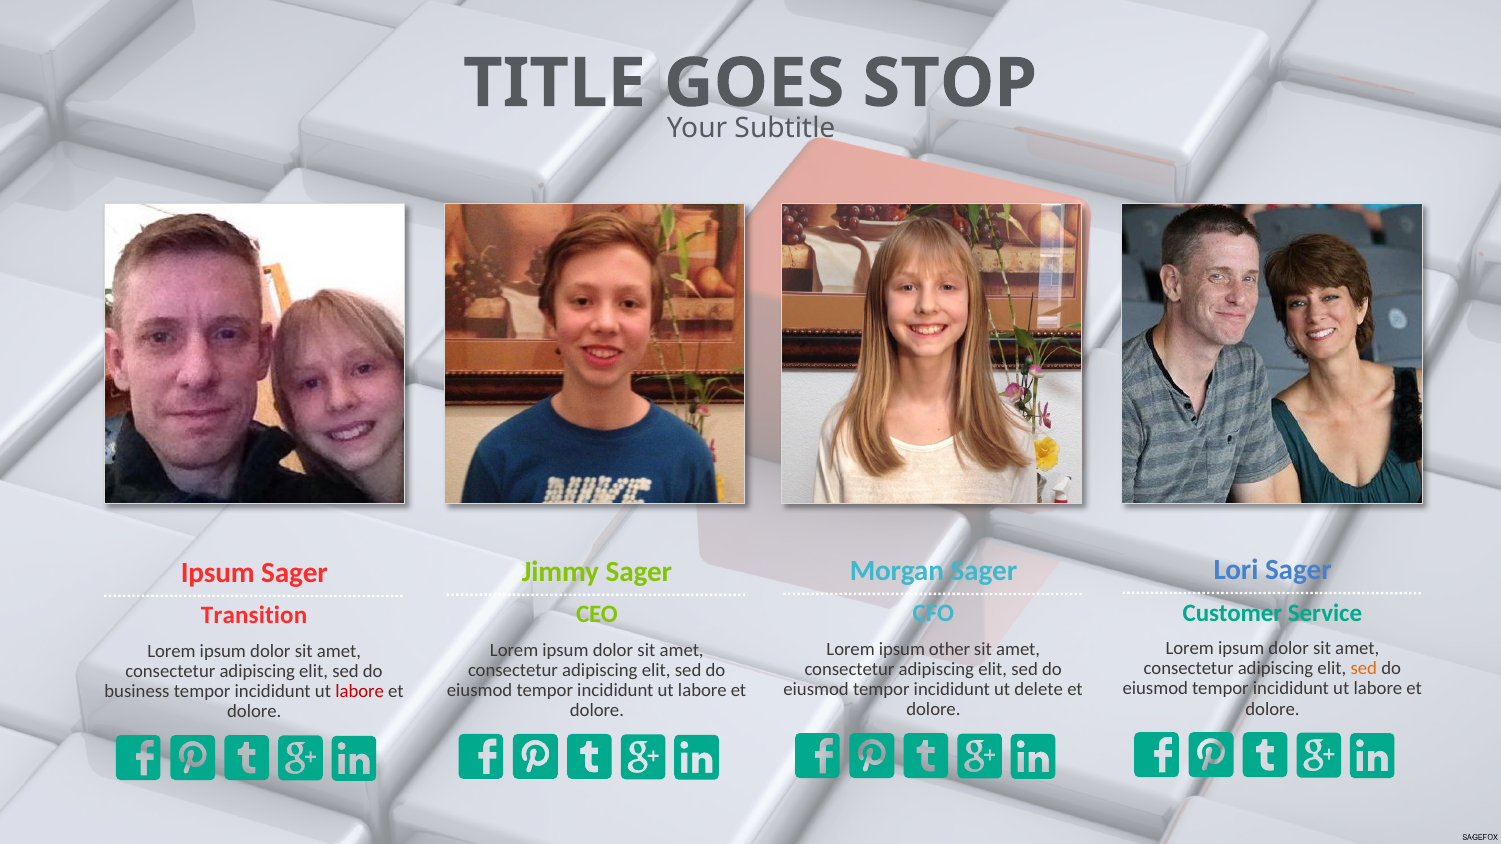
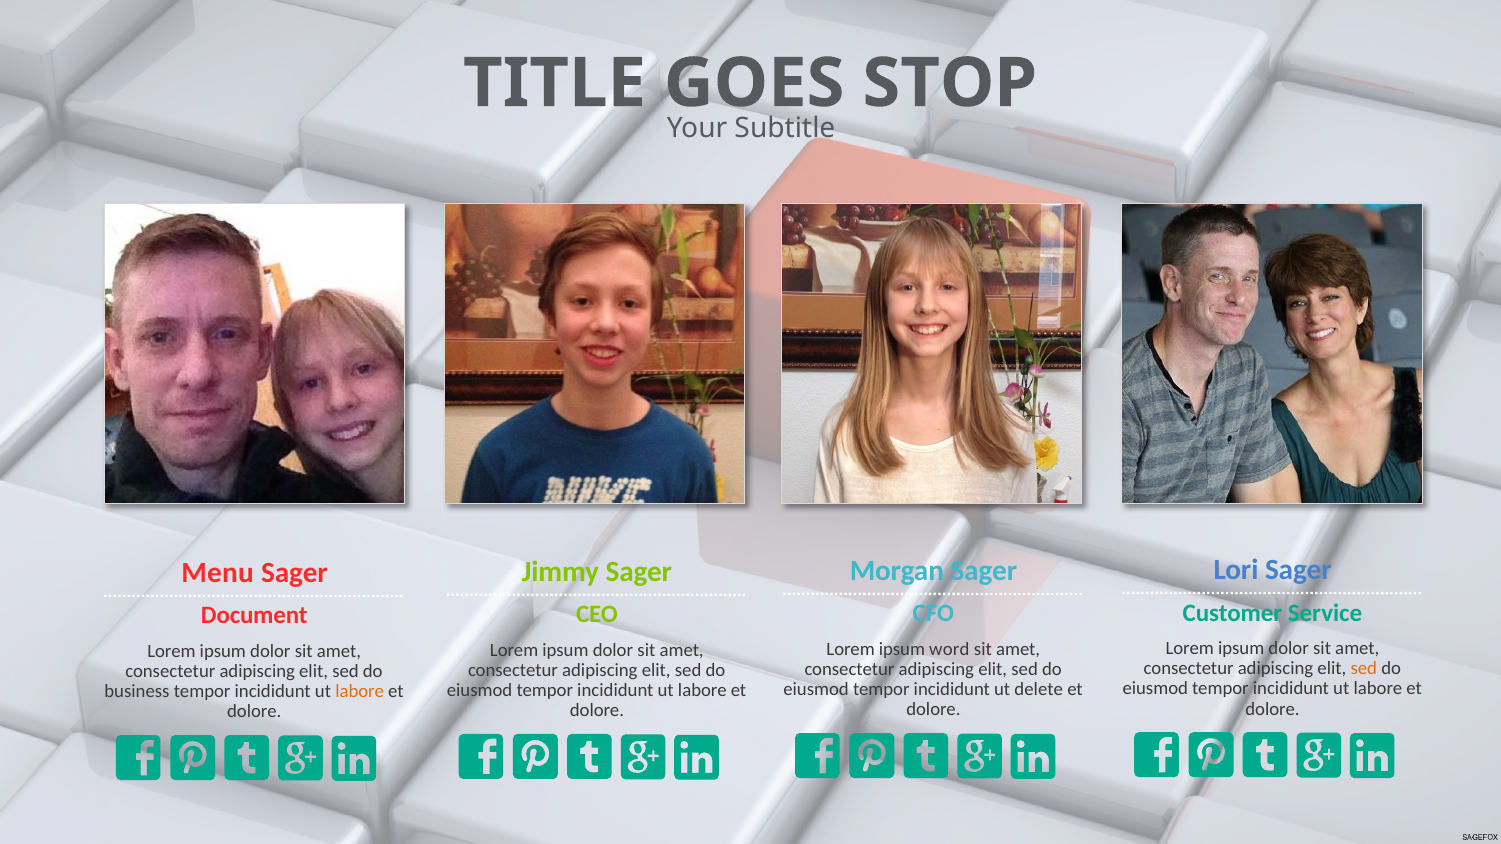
Ipsum: Ipsum -> Menu (218, 573)
Transition: Transition -> Document (254, 616)
other: other -> word (949, 649)
labore colour: red -> orange (360, 692)
